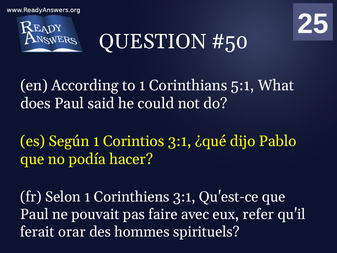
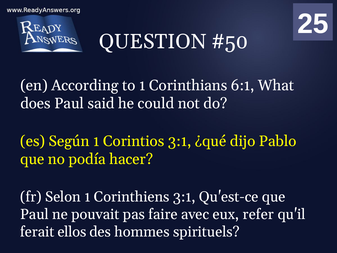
5:1: 5:1 -> 6:1 (243, 85)
orar: orar -> ellos (72, 232)
